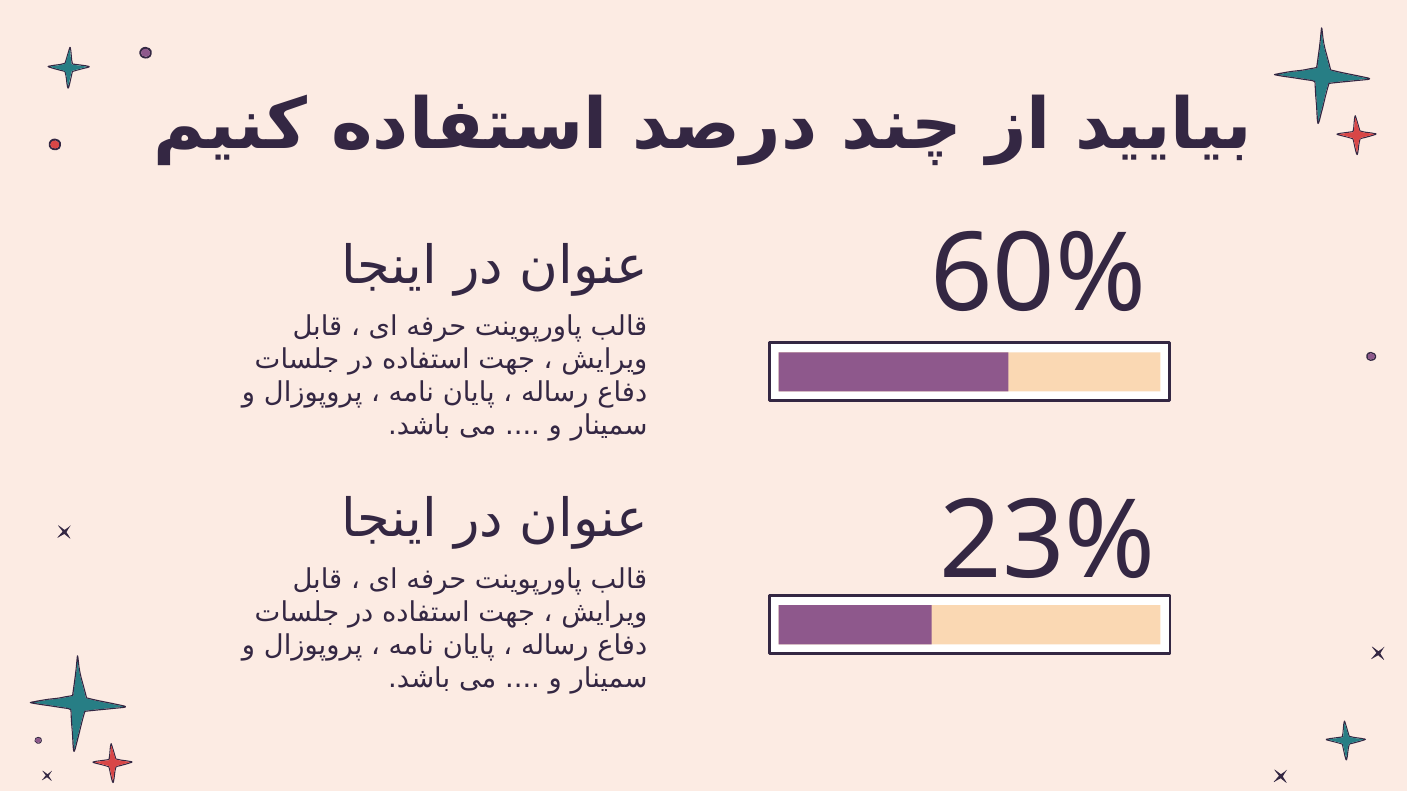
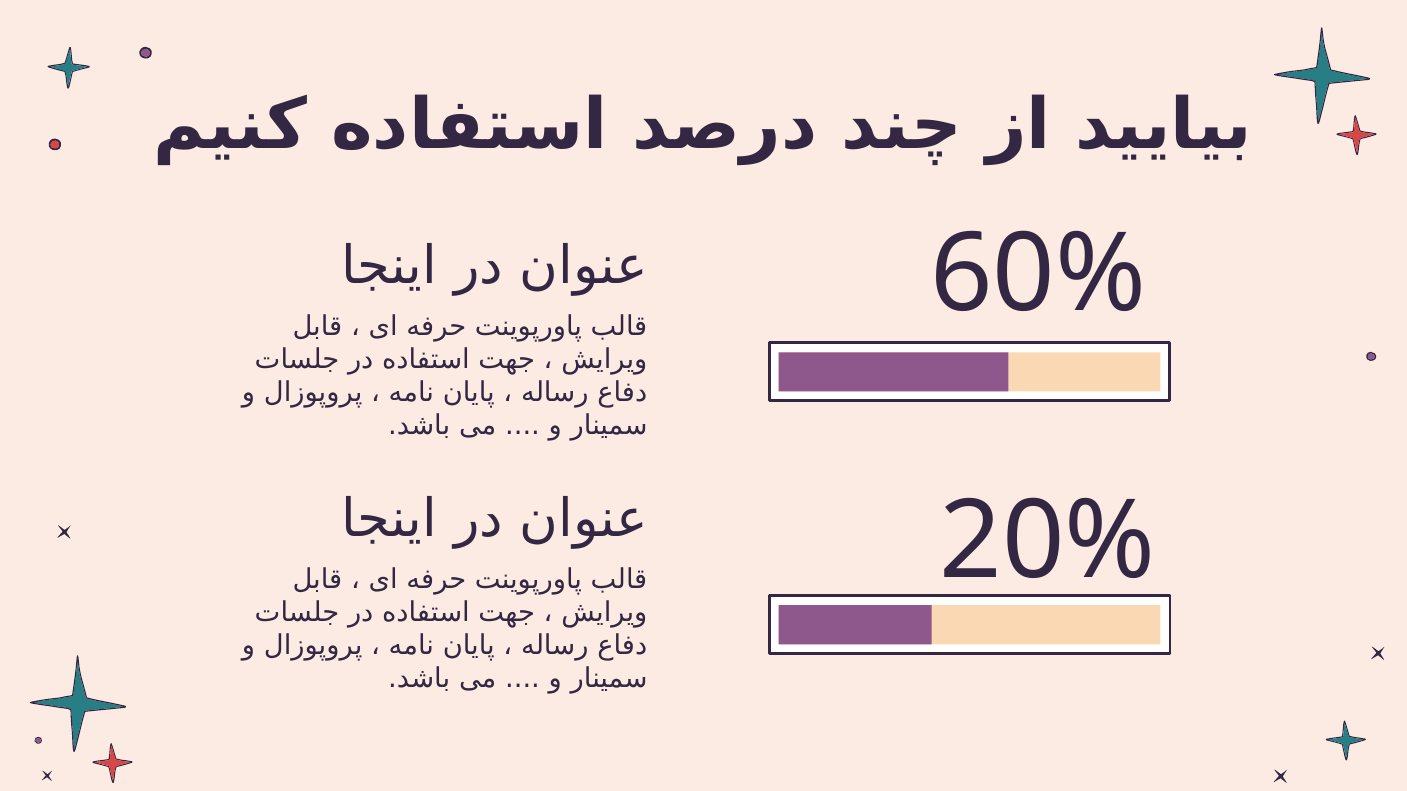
23%: 23% -> 20% (1048, 541)
